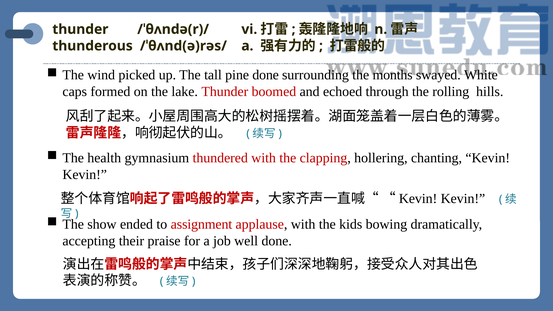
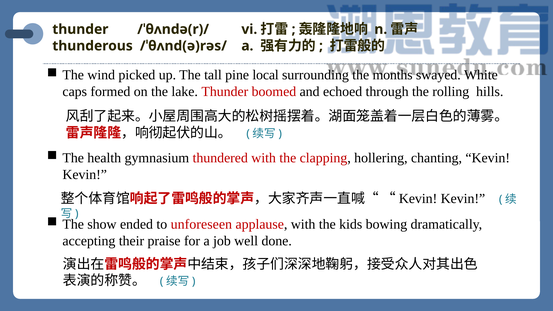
pine done: done -> local (266, 75)
assignment: assignment -> unforeseen (201, 224)
